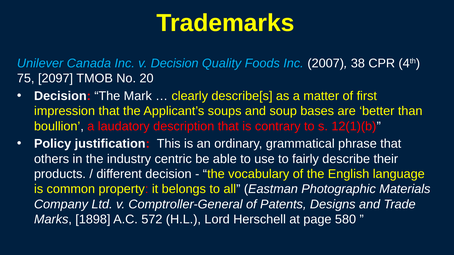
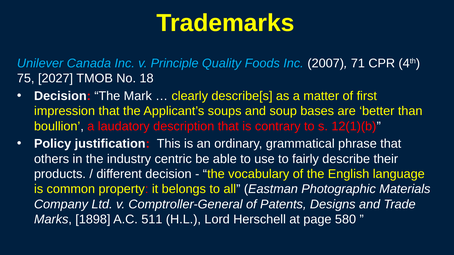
v Decision: Decision -> Principle (175, 63)
38: 38 -> 71 (358, 63)
2097: 2097 -> 2027 (56, 78)
20: 20 -> 18 (147, 78)
572: 572 -> 511 (152, 220)
